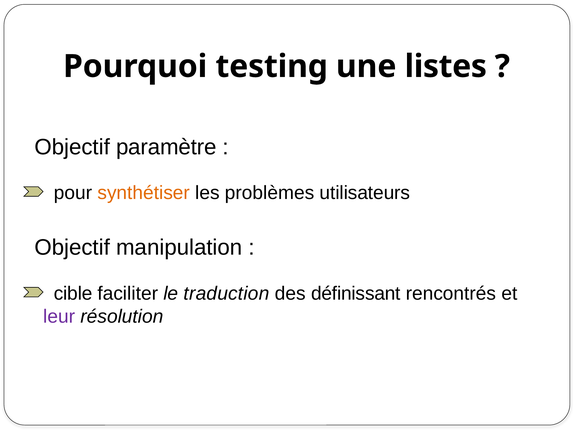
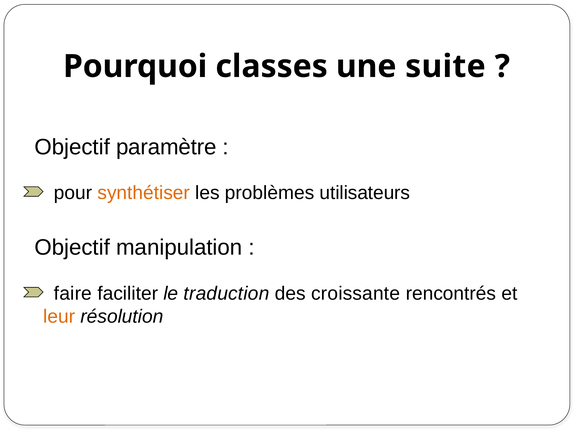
testing: testing -> classes (272, 66)
listes: listes -> suite (445, 66)
cible: cible -> faire (73, 293)
définissant: définissant -> croissante (356, 293)
leur colour: purple -> orange (59, 316)
